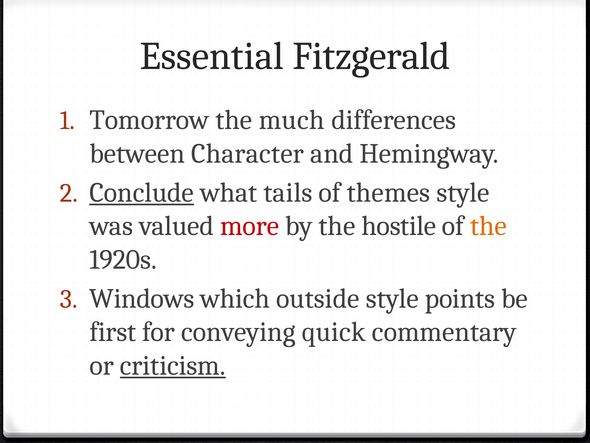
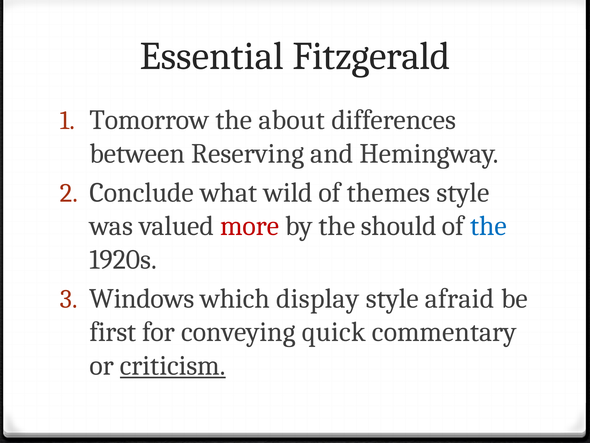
much: much -> about (292, 120)
Character: Character -> Reserving (248, 153)
Conclude underline: present -> none (142, 192)
tails: tails -> wild (288, 192)
hostile: hostile -> should (399, 226)
the colour: orange -> blue (488, 226)
outside: outside -> display (318, 298)
points: points -> afraid (460, 298)
